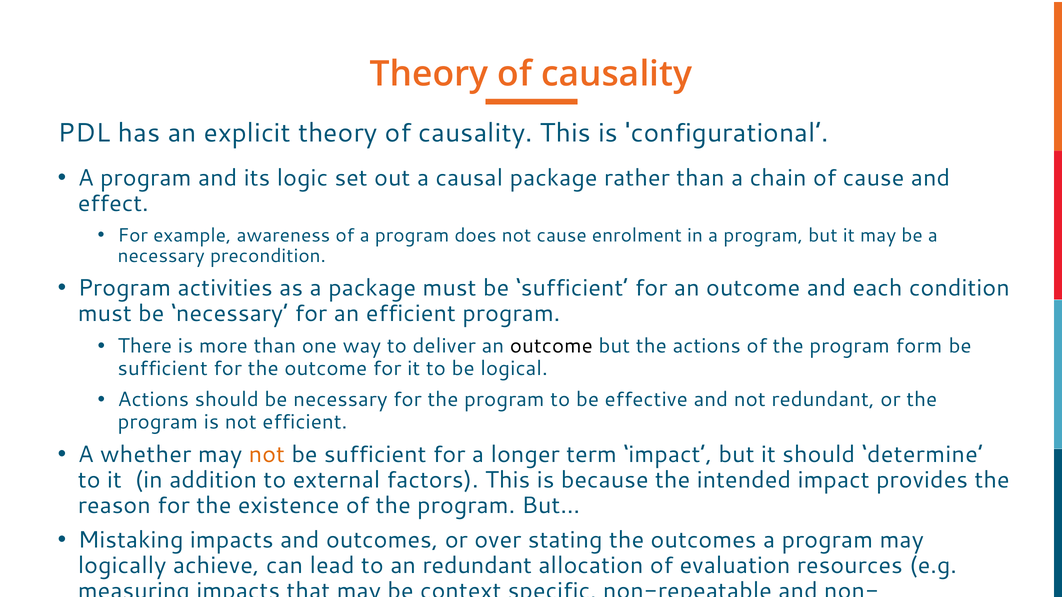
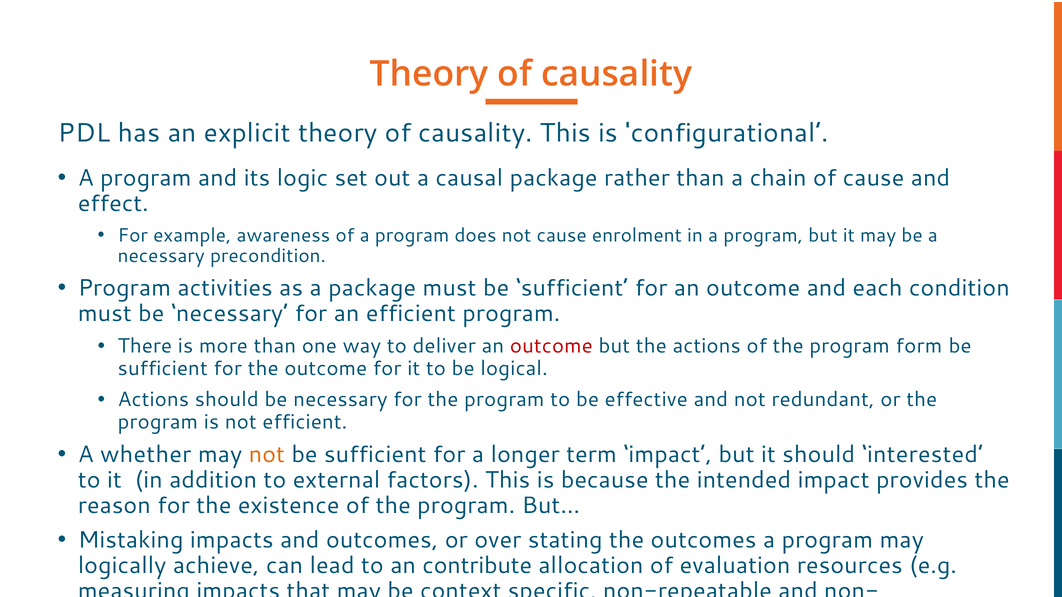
outcome colour: black -> red (551, 346)
determine: determine -> interested (922, 455)
an redundant: redundant -> contribute (477, 566)
